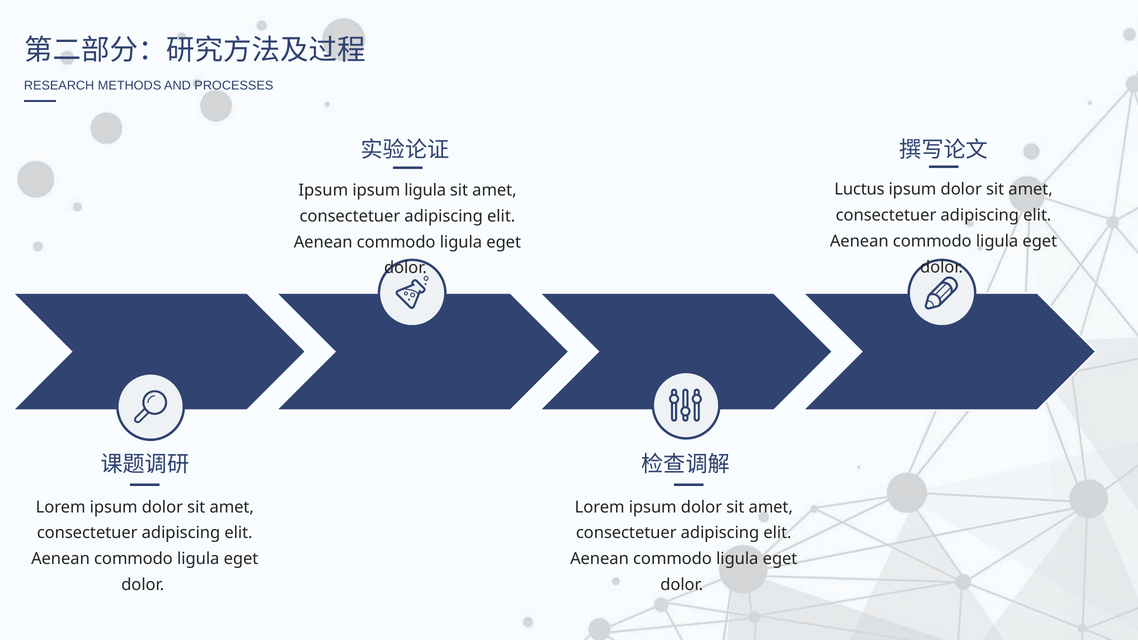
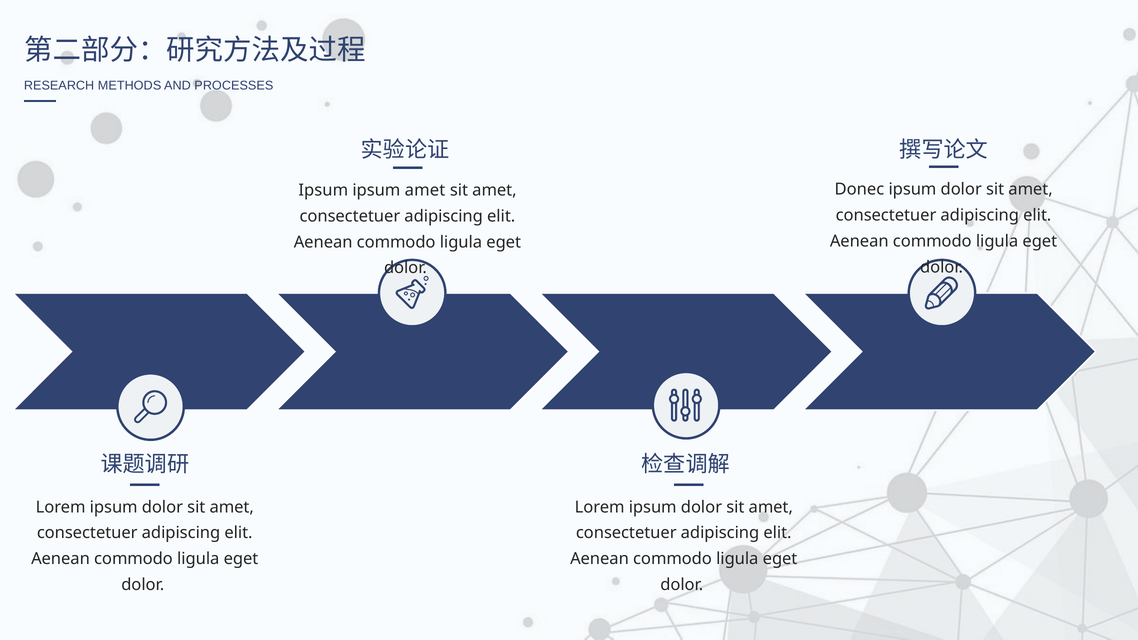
Luctus: Luctus -> Donec (859, 190)
ipsum ligula: ligula -> amet (425, 190)
